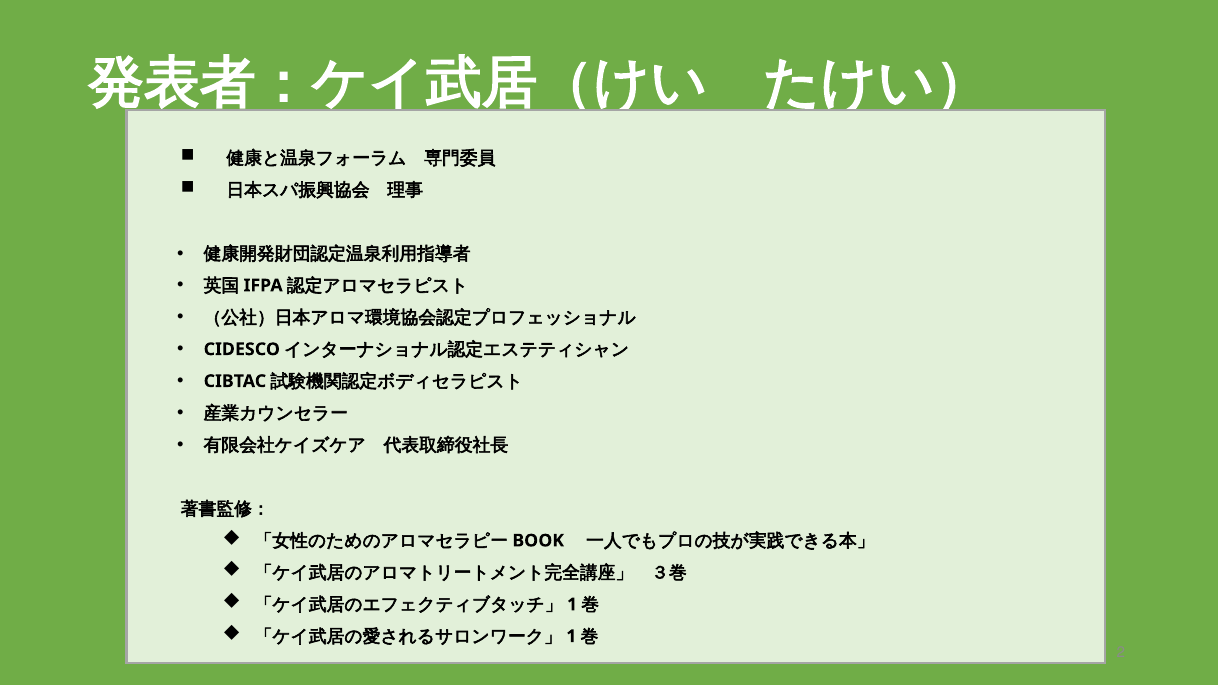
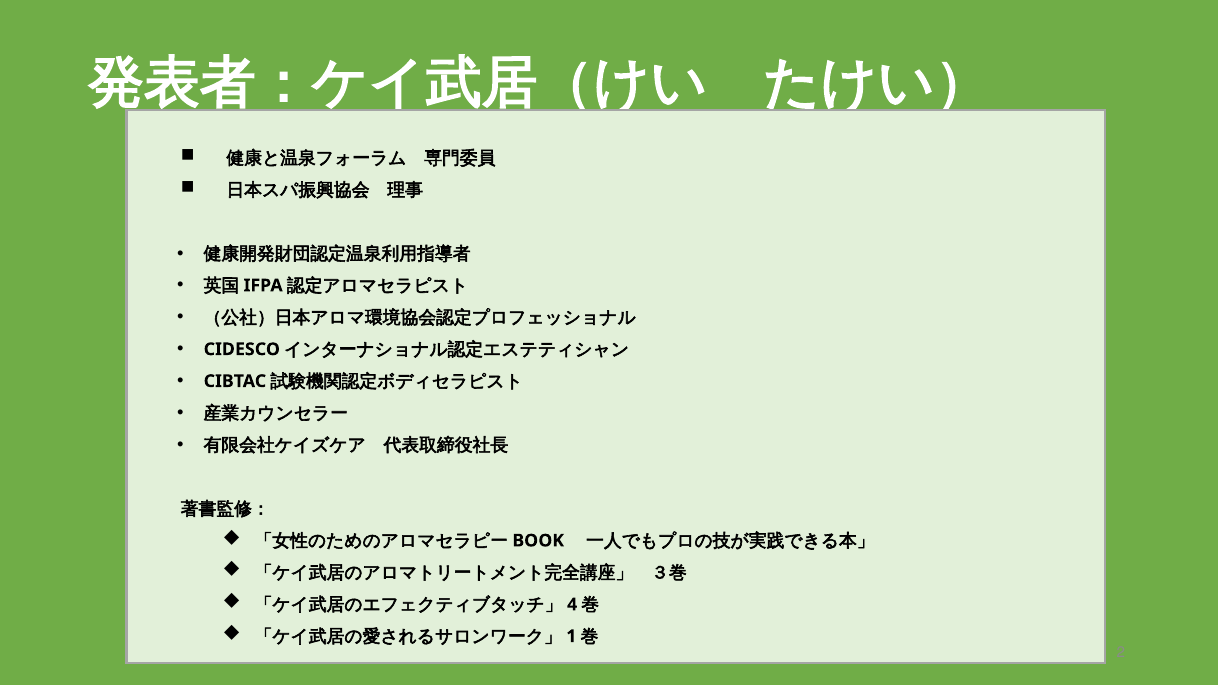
1: 1 -> 4 (572, 605)
